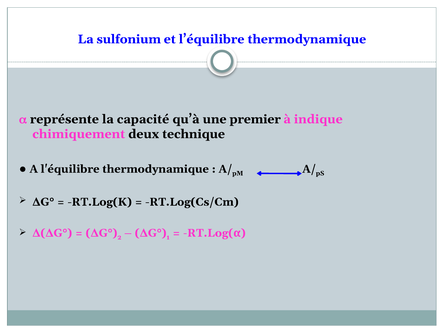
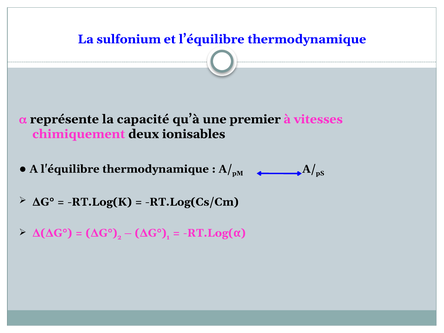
indique: indique -> vitesses (318, 119)
technique: technique -> ionisables (194, 134)
